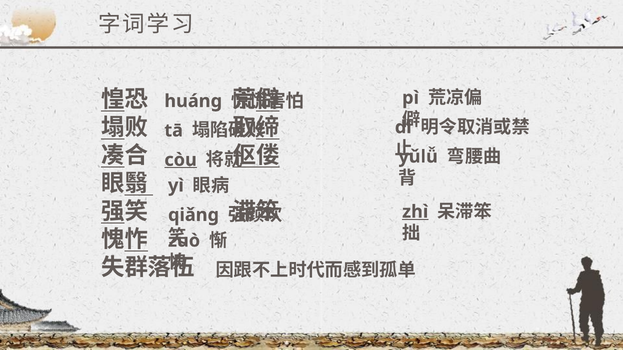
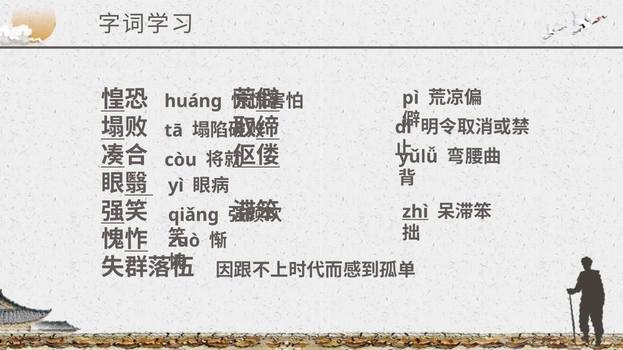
còu underline: present -> none (181, 160)
